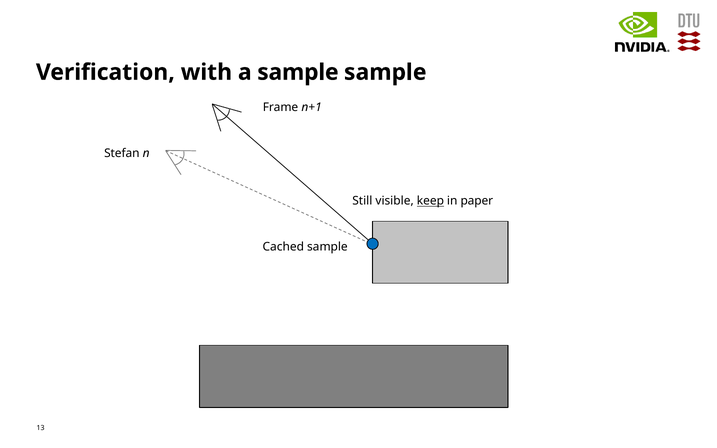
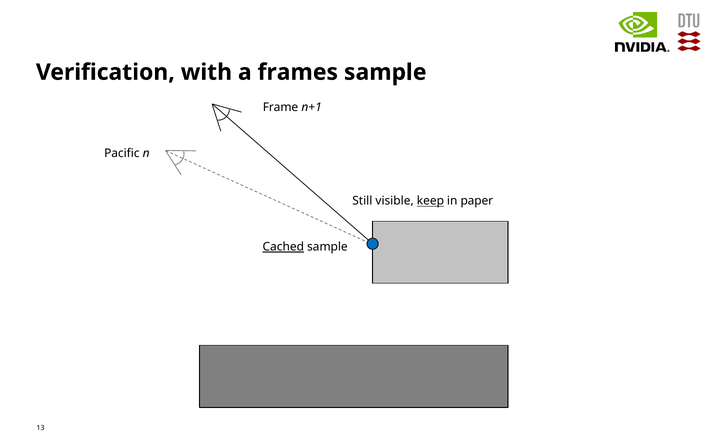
a sample: sample -> frames (298, 72)
Stefan: Stefan -> Pacific (122, 154)
Cached underline: none -> present (283, 247)
